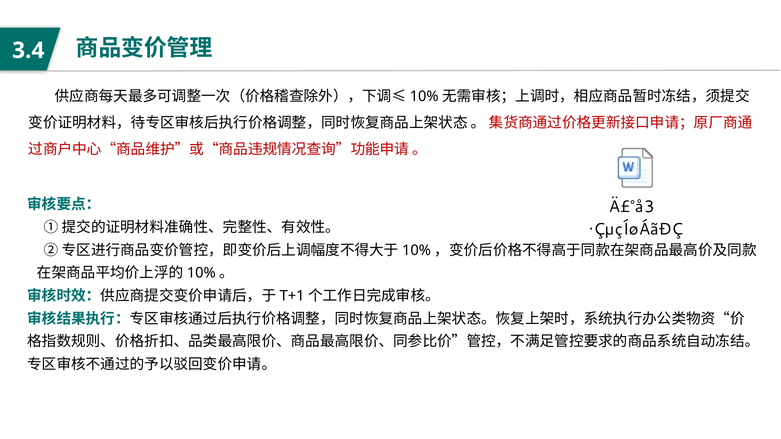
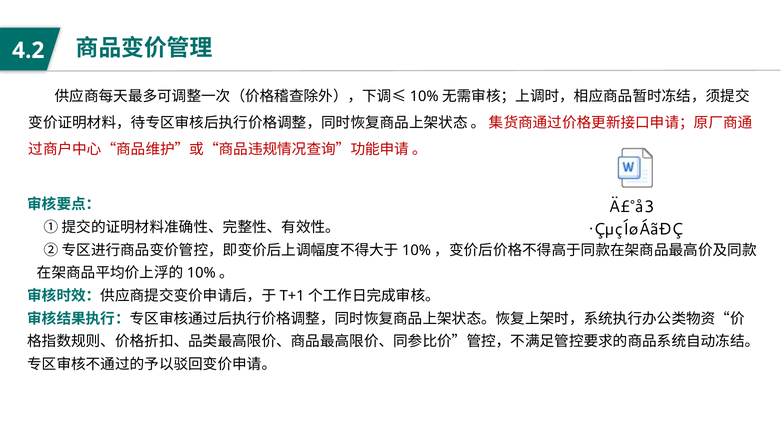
3.4: 3.4 -> 4.2 (28, 50)
